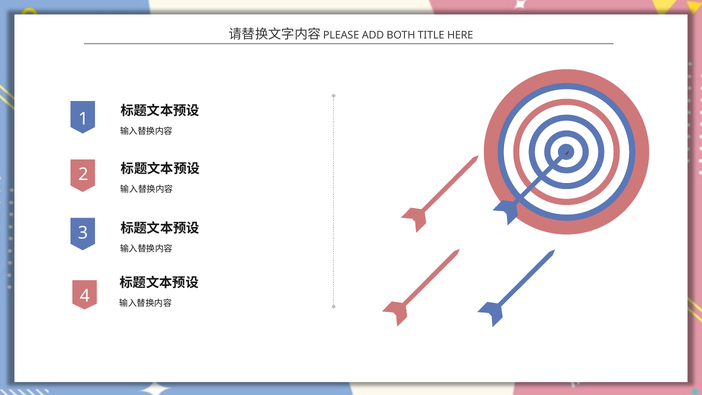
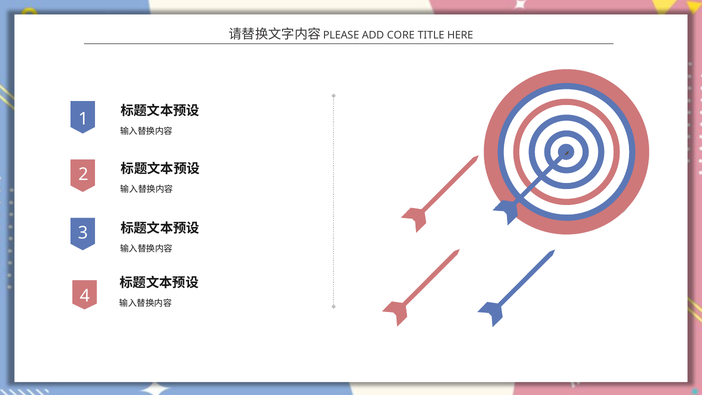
BOTH: BOTH -> CORE (401, 35)
